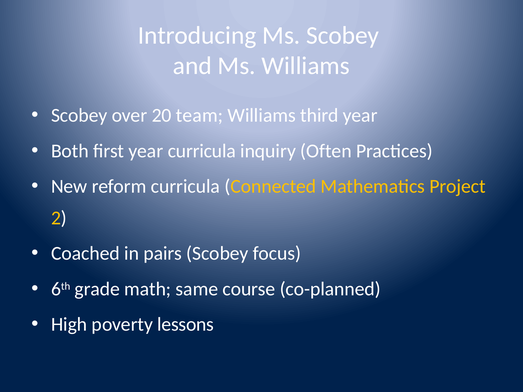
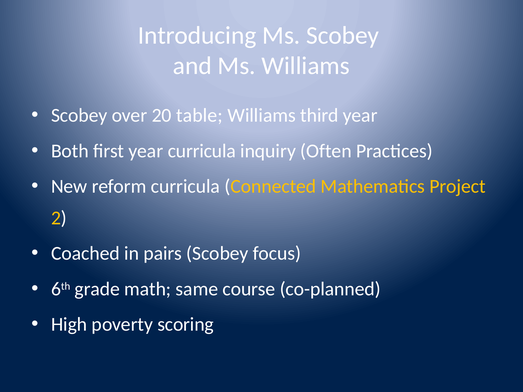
team: team -> table (199, 116)
lessons: lessons -> scoring (186, 325)
